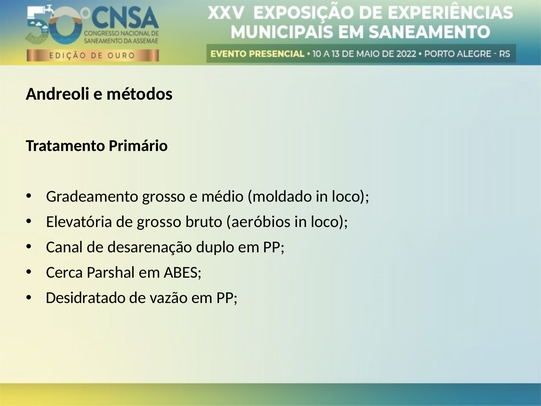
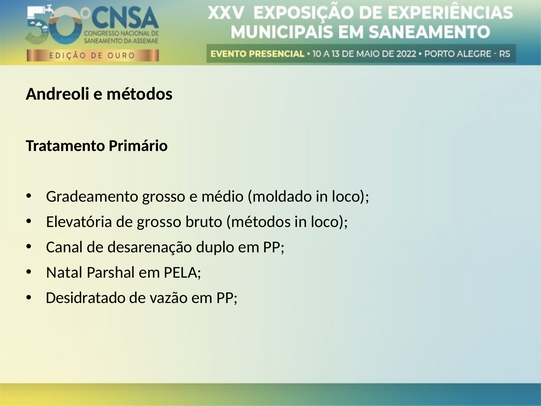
bruto aeróbios: aeróbios -> métodos (259, 222)
Cerca: Cerca -> Natal (64, 272)
ABES: ABES -> PELA (183, 272)
